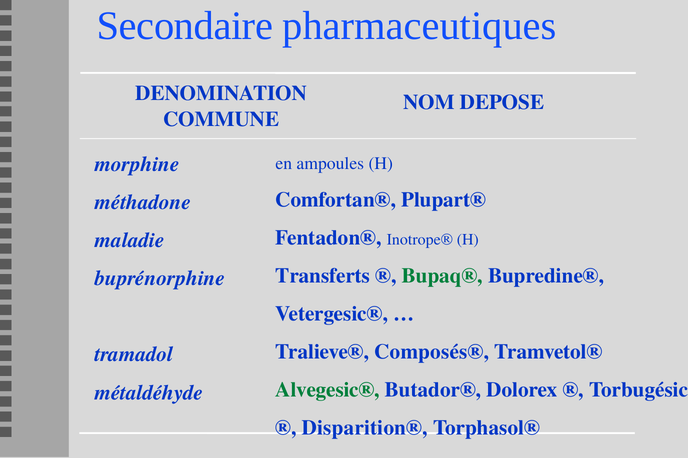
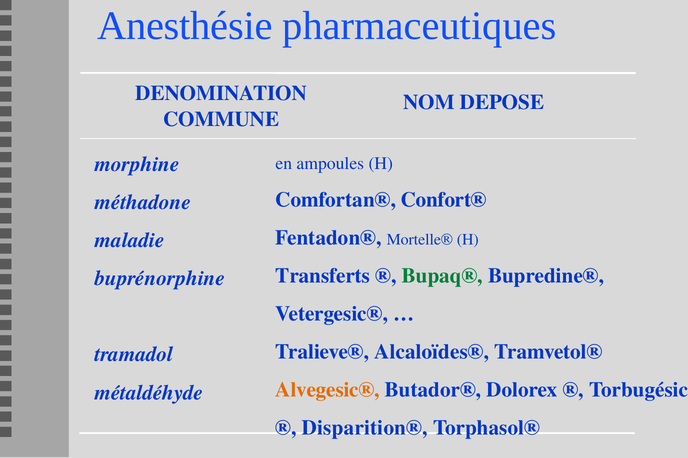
Secondaire: Secondaire -> Anesthésie (185, 26)
Plupart®: Plupart® -> Confort® (444, 200)
Inotrope®: Inotrope® -> Mortelle® (420, 240)
Composés®: Composés® -> Alcaloïdes® (432, 352)
Alvegesic® colour: green -> orange (328, 390)
